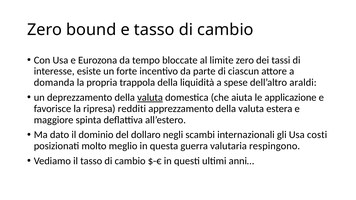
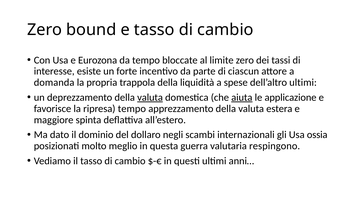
dell’altro araldi: araldi -> ultimi (303, 83)
aiuta underline: none -> present (242, 98)
ripresa redditi: redditi -> tempo (132, 109)
costi: costi -> ossia (317, 135)
